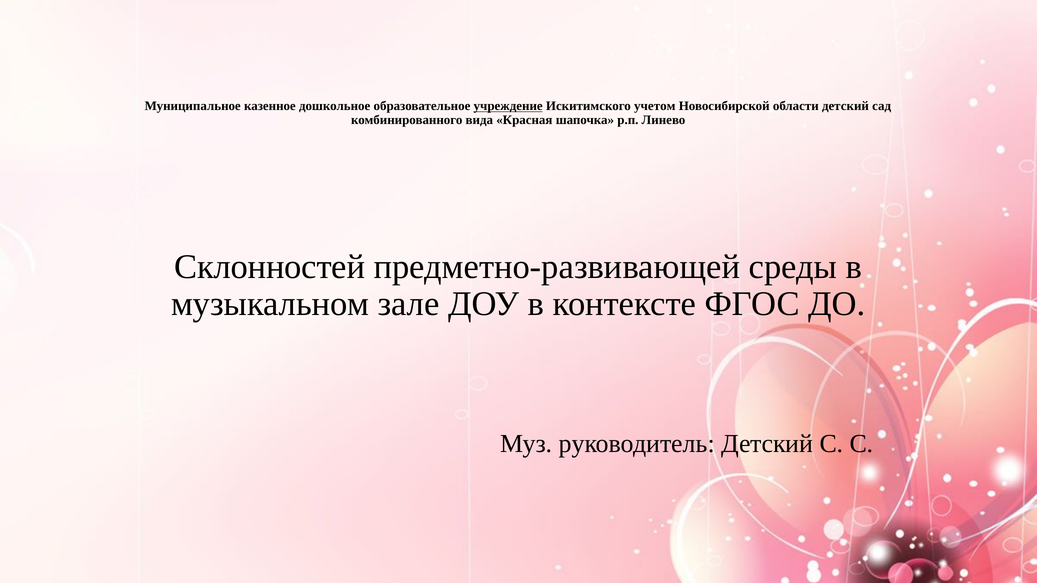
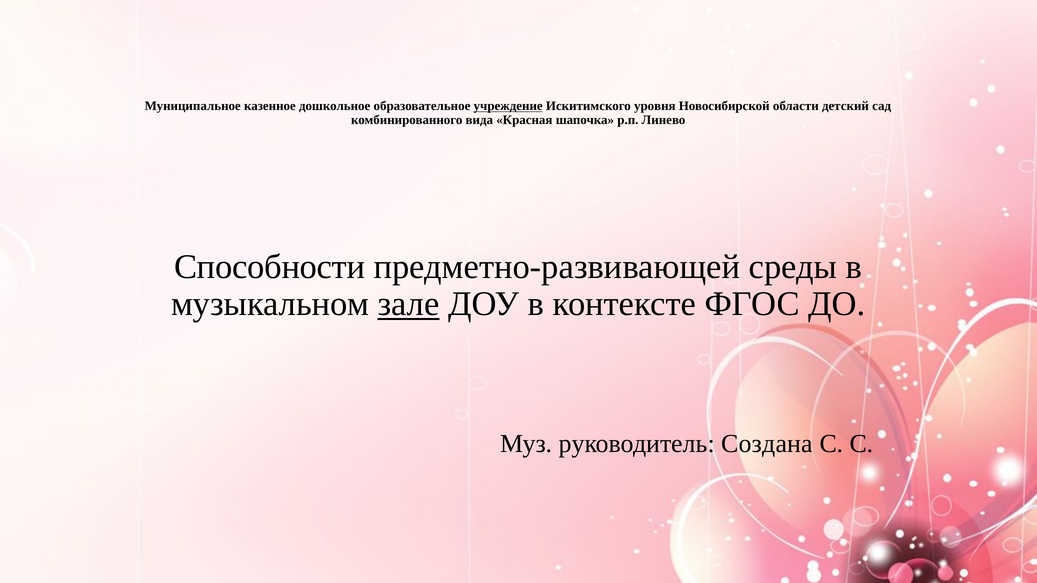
учетом: учетом -> уровня (655, 106)
Склонностей: Склонностей -> Способности (270, 267)
зале underline: none -> present (409, 304)
руководитель Детский: Детский -> Создана (767, 444)
